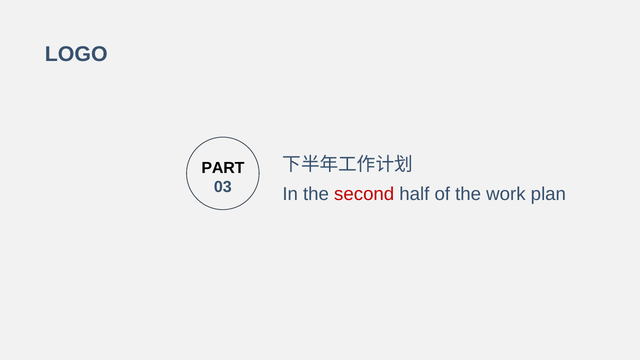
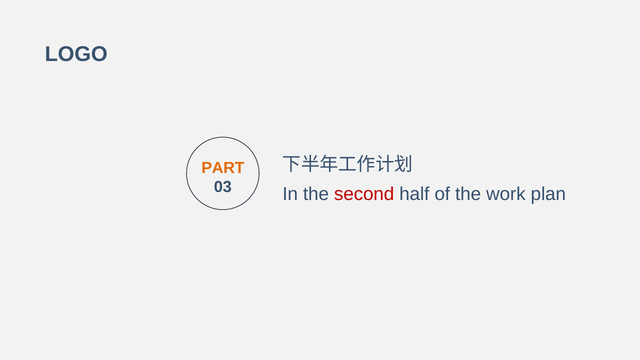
PART colour: black -> orange (223, 168)
